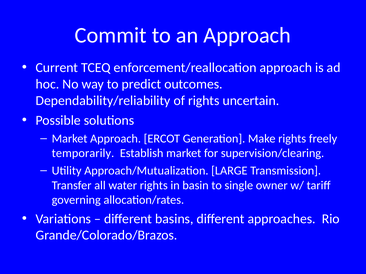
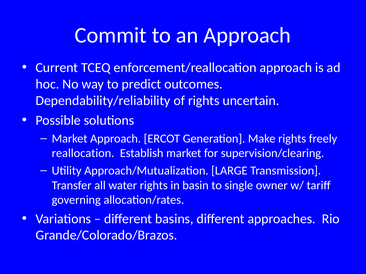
temporarily: temporarily -> reallocation (83, 153)
